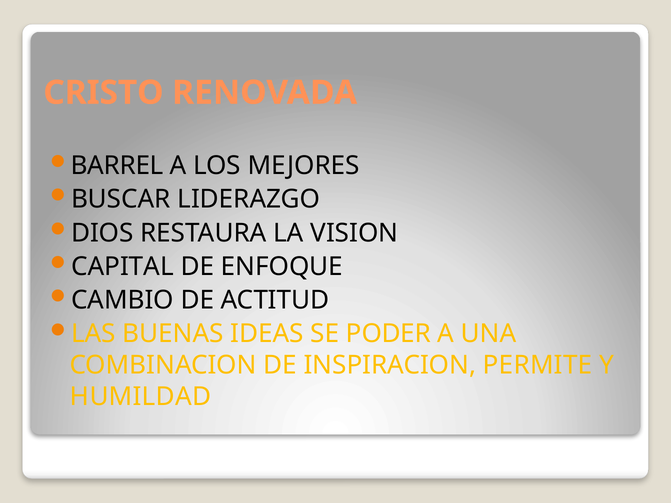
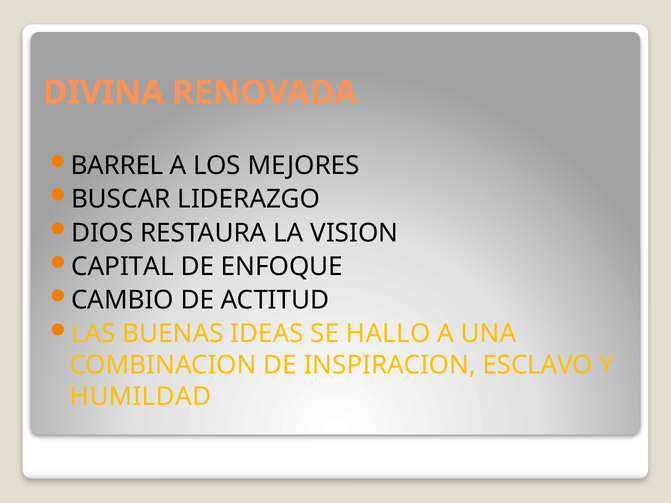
CRISTO: CRISTO -> DIVINA (104, 93)
PODER: PODER -> HALLO (388, 334)
PERMITE: PERMITE -> ESCLAVO (538, 365)
